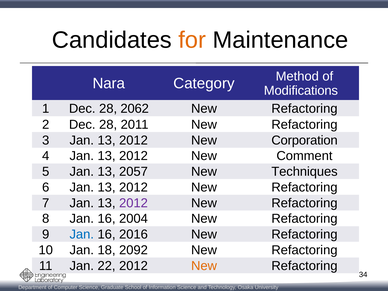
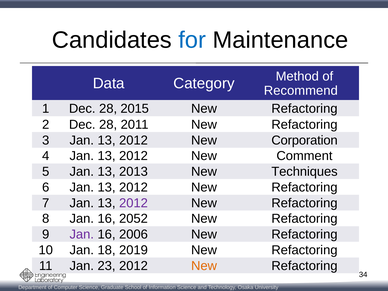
for colour: orange -> blue (192, 40)
Nara: Nara -> Data (109, 83)
Modifications: Modifications -> Recommend (301, 91)
2062: 2062 -> 2015 (135, 109)
2057: 2057 -> 2013 (133, 172)
2004: 2004 -> 2052 (133, 219)
Jan colour: blue -> purple (82, 234)
2016: 2016 -> 2006 (133, 234)
2092: 2092 -> 2019 (133, 250)
22: 22 -> 23 (107, 266)
